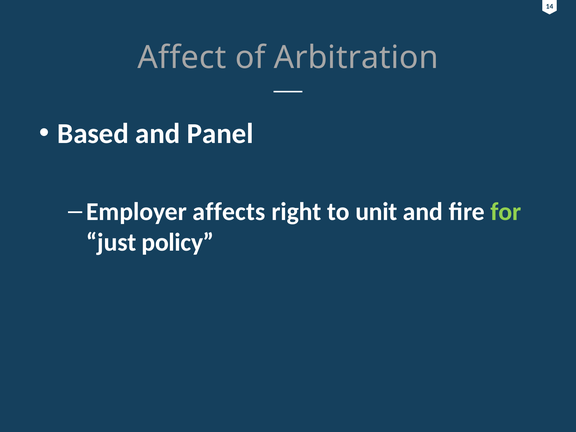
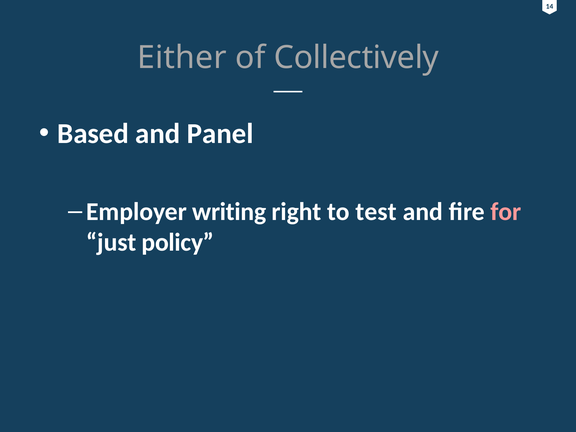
Affect: Affect -> Either (182, 57)
Arbitration: Arbitration -> Collectively (356, 57)
affects: affects -> writing (229, 212)
unit: unit -> test (376, 212)
for colour: light green -> pink (506, 212)
